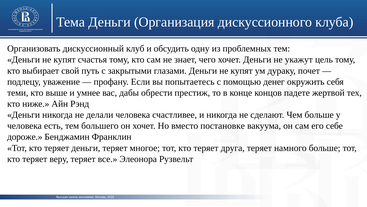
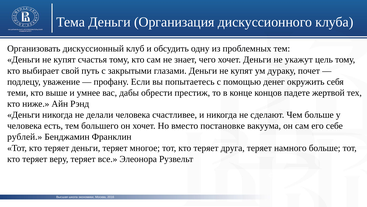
дороже: дороже -> рублей (25, 137)
